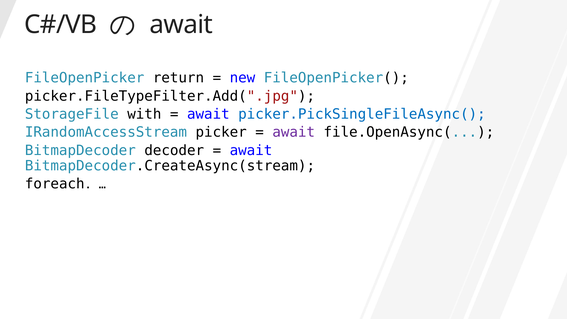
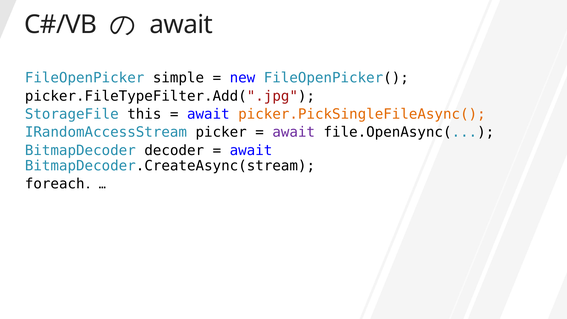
return: return -> simple (178, 78)
with: with -> this (144, 114)
picker.PickSingleFileAsync( colour: blue -> orange (362, 114)
